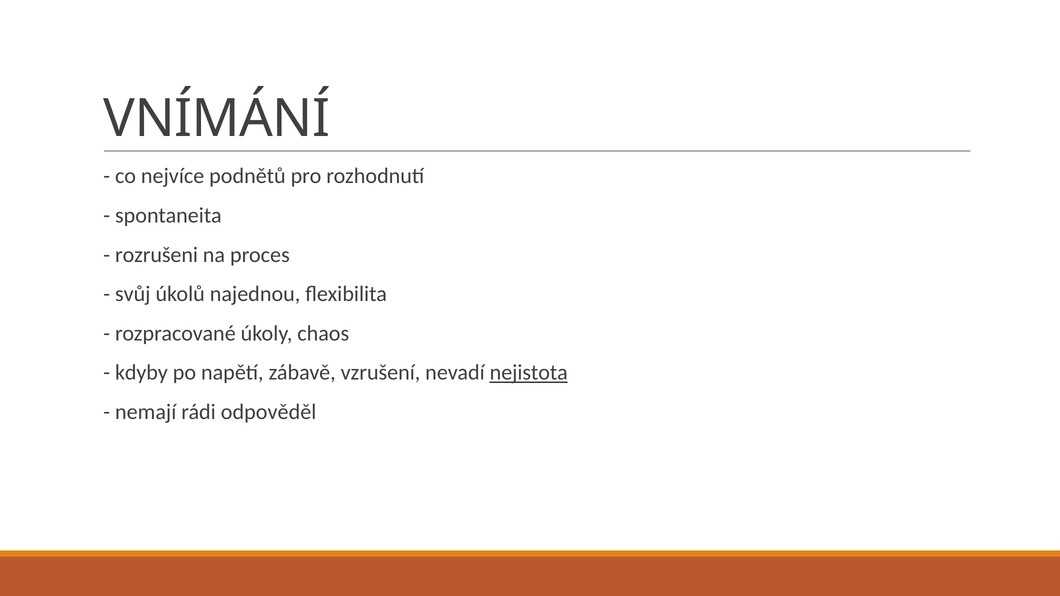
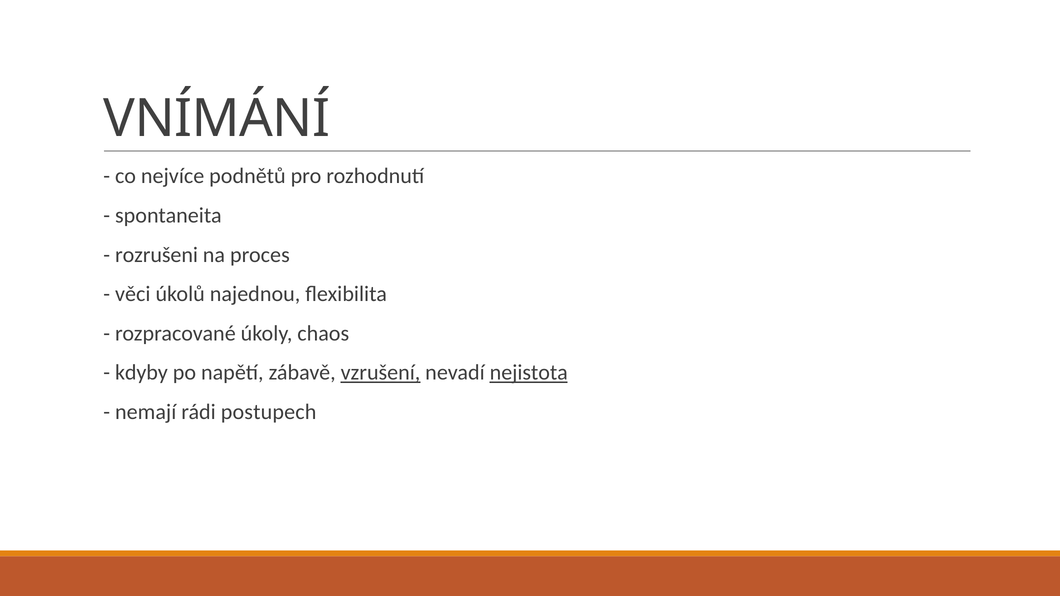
svůj: svůj -> věci (133, 294)
vzrušení underline: none -> present (380, 373)
odpověděl: odpověděl -> postupech (269, 412)
